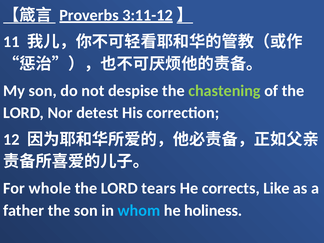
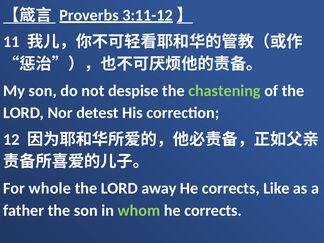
tears: tears -> away (159, 188)
whom colour: light blue -> light green (139, 210)
holiness: holiness -> corrects (213, 210)
